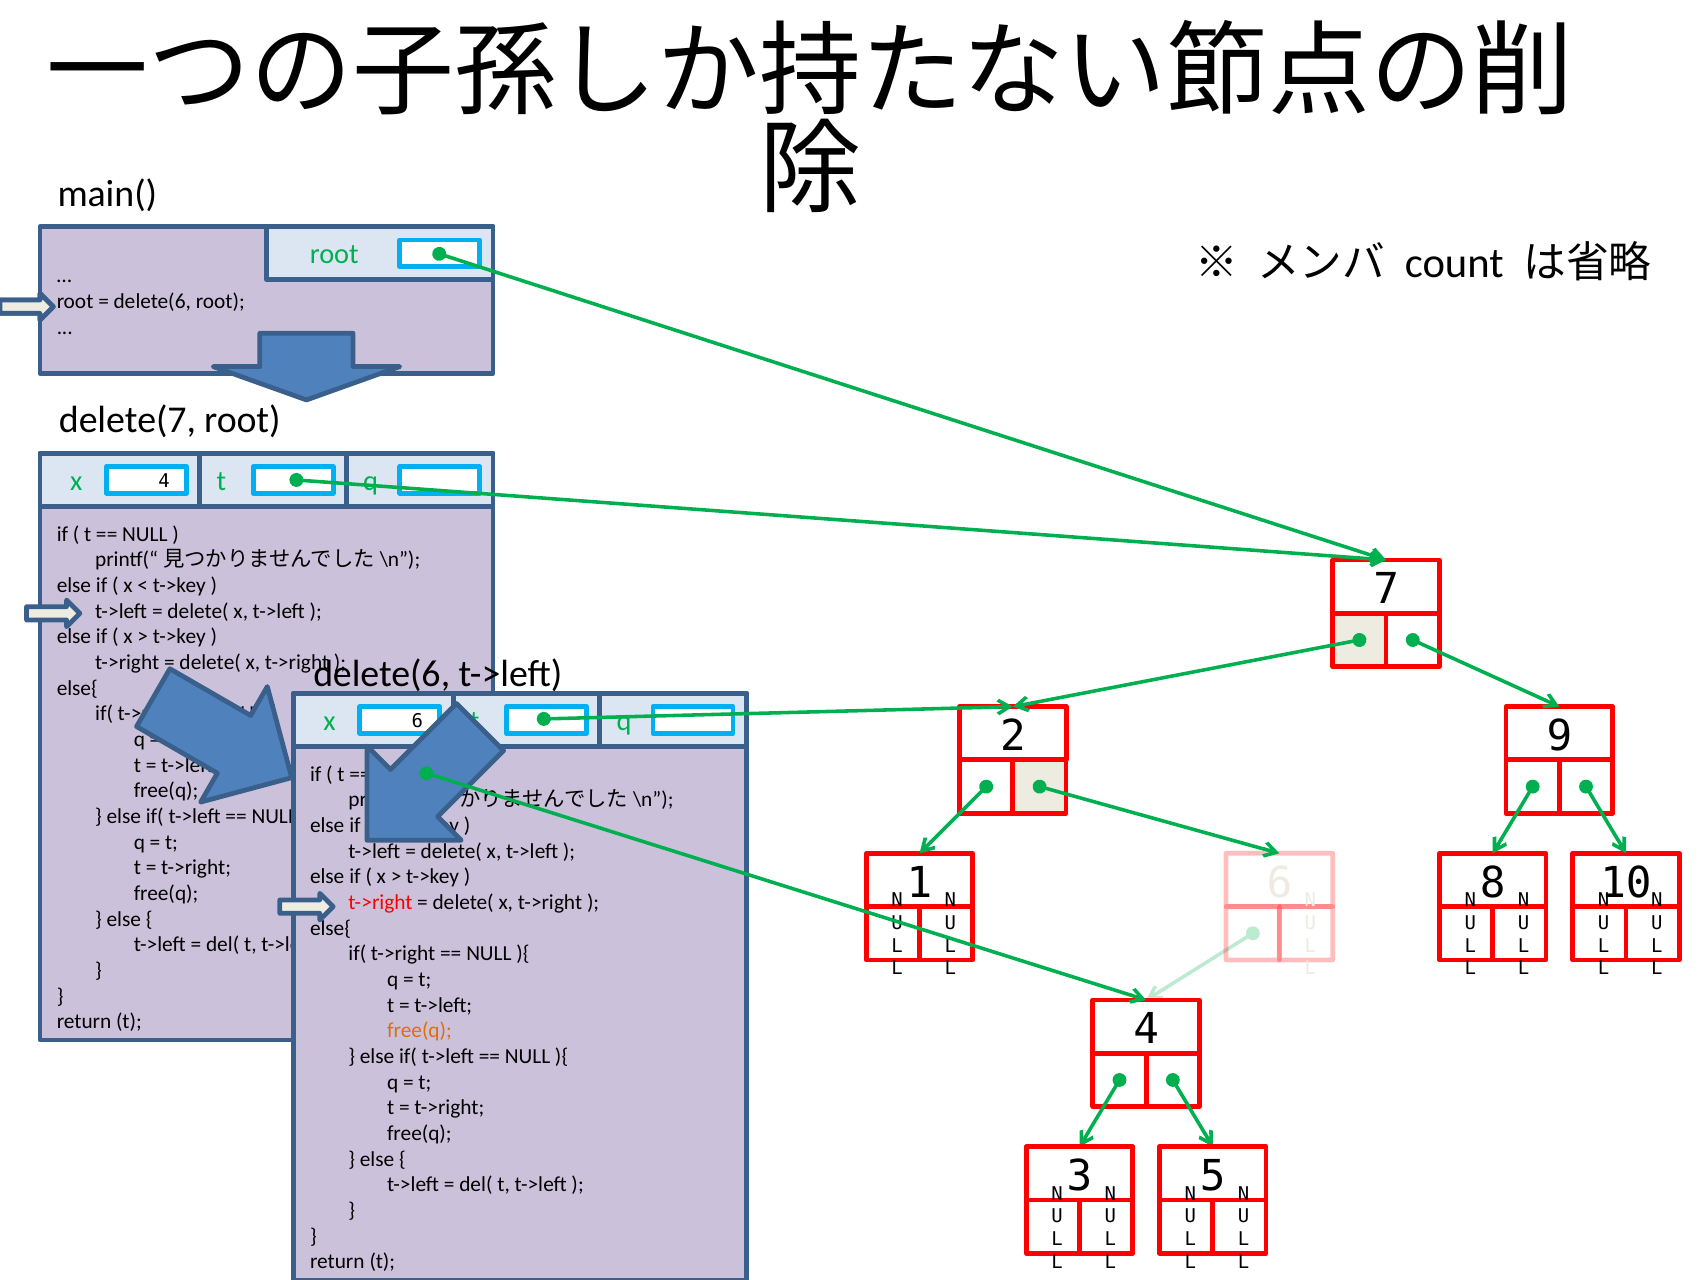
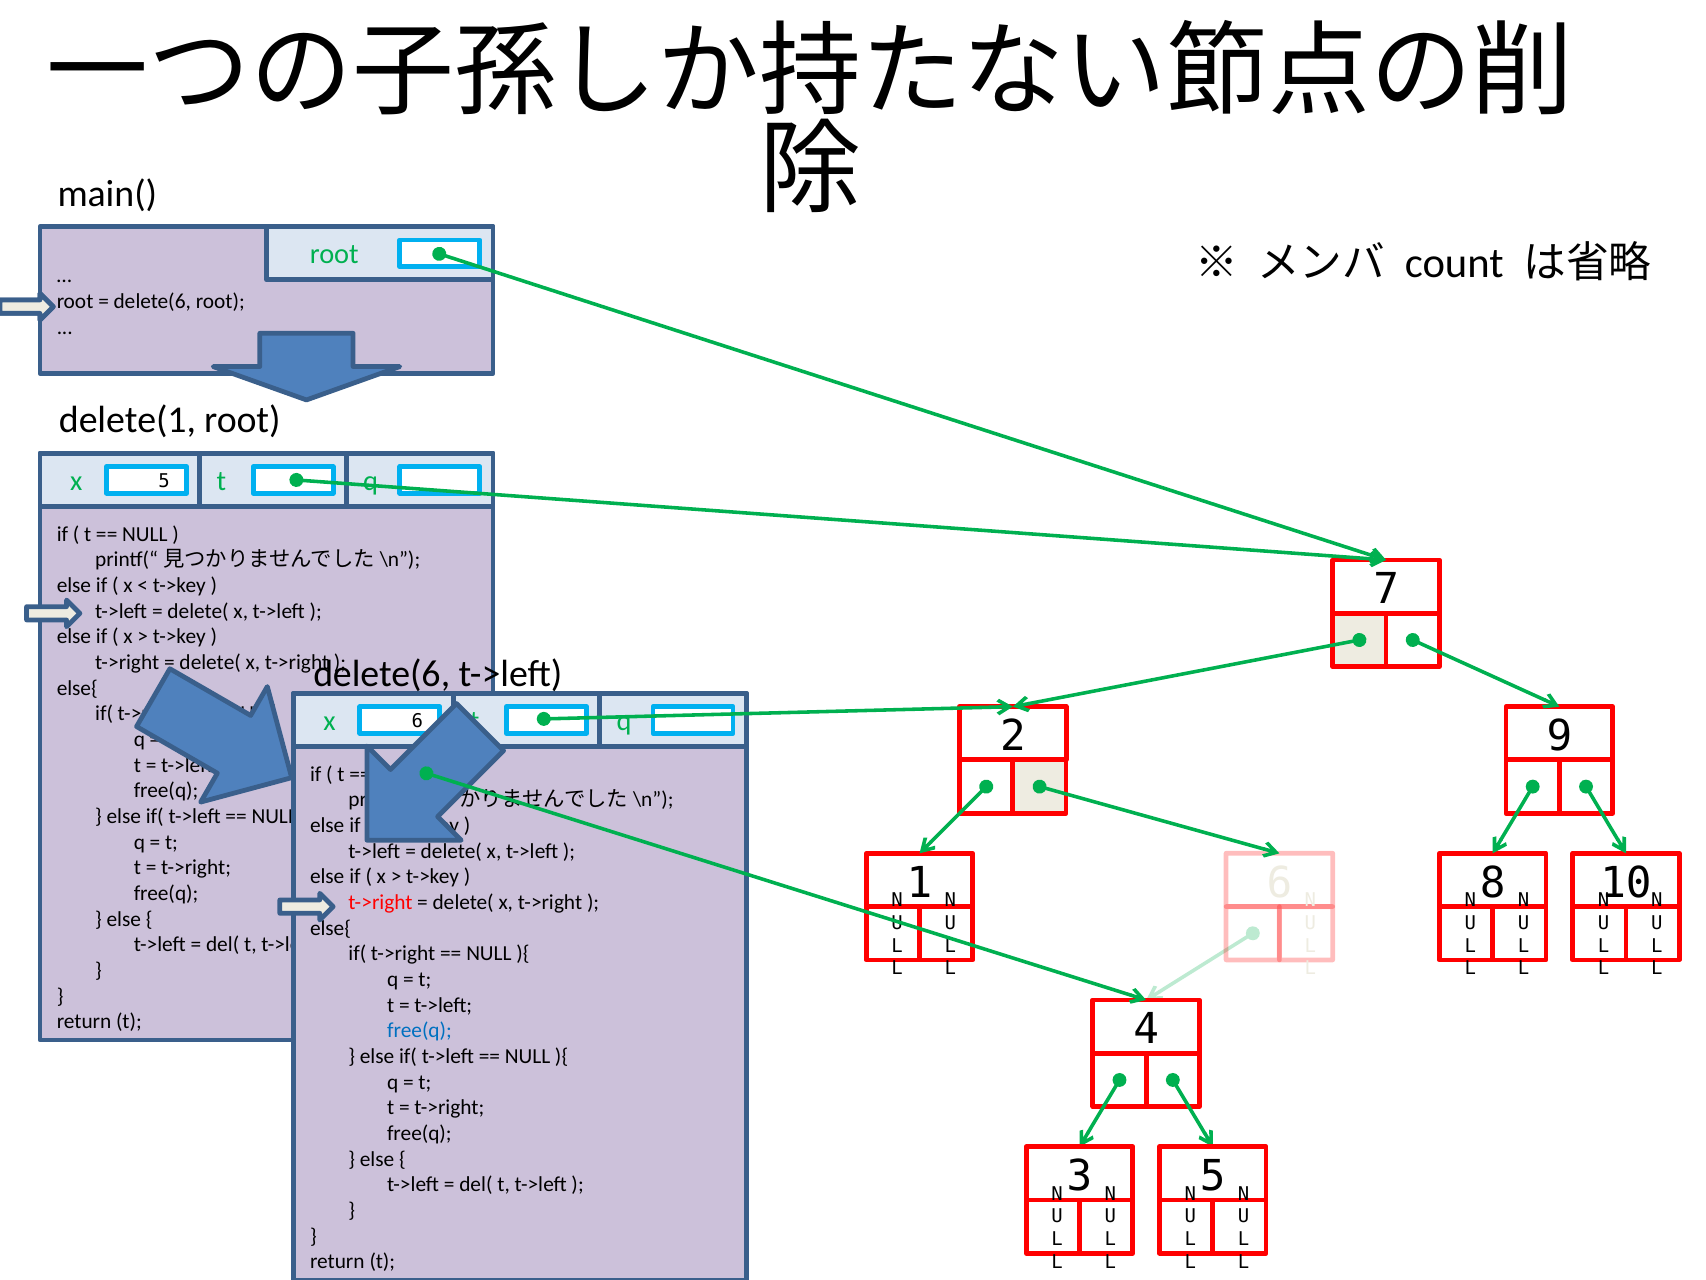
delete(7: delete(7 -> delete(1 (127, 420)
x 4: 4 -> 5 (164, 481)
free(q colour: orange -> blue (419, 1030)
